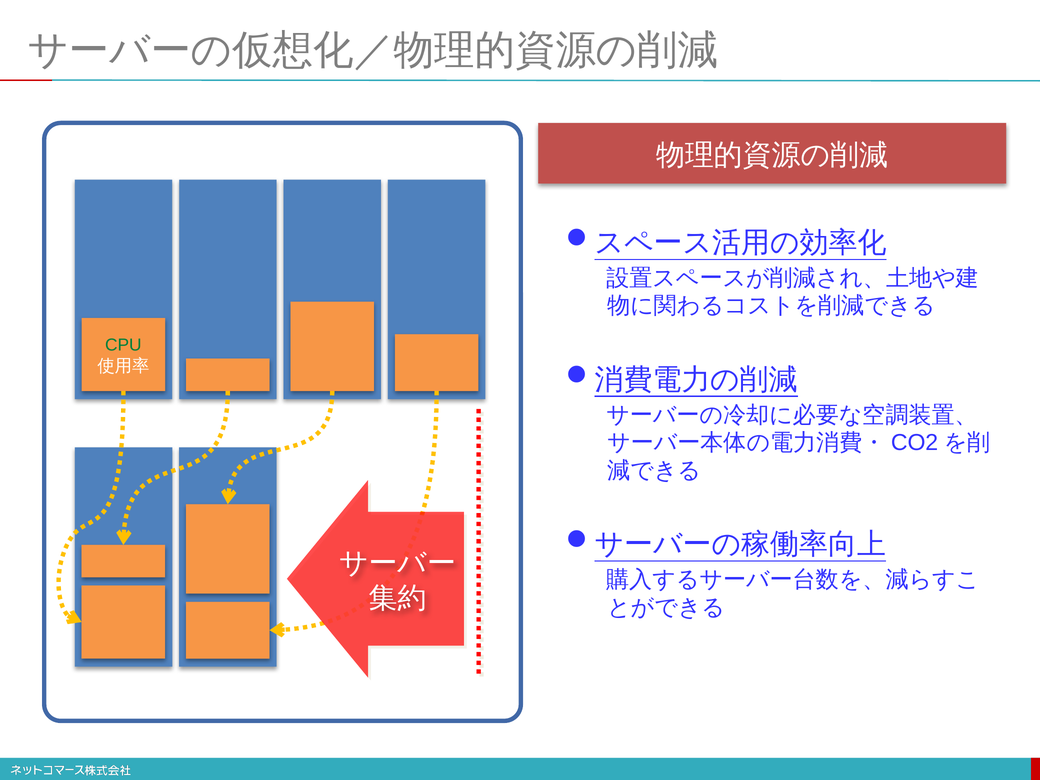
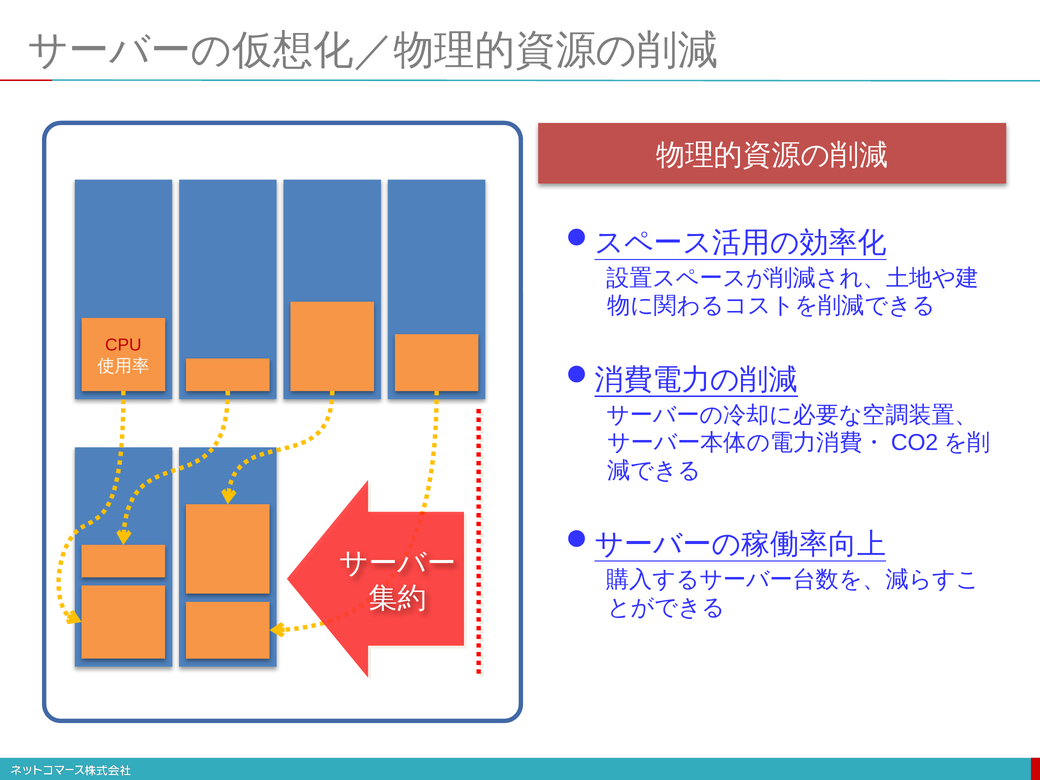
CPU colour: green -> red (123, 345)
